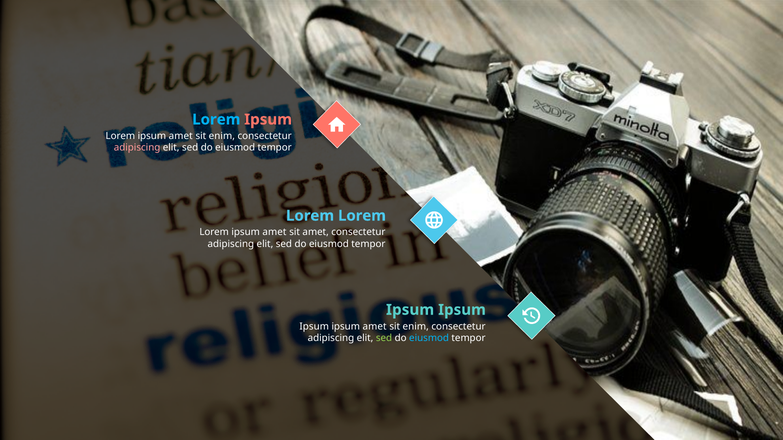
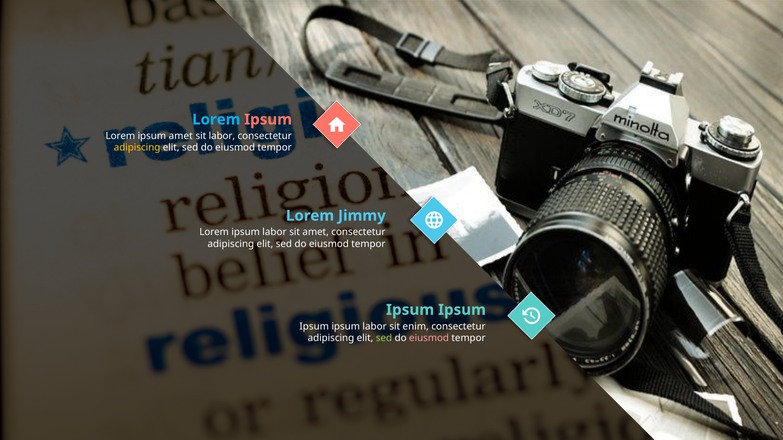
enim: enim -> labor (222, 136)
adipiscing colour: pink -> yellow (137, 148)
Lorem: Lorem -> Jimmy (362, 216)
amet: amet -> labor (274, 232)
amet: amet -> labor (375, 327)
eiusmod colour: light blue -> pink (429, 338)
